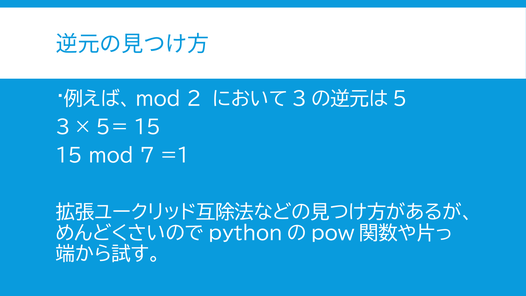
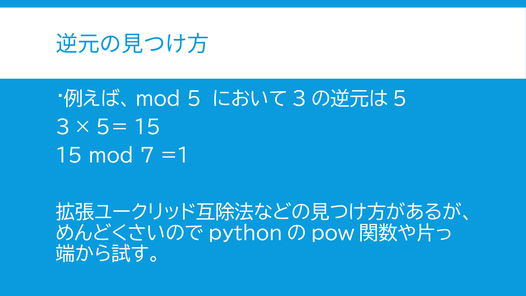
2: 2 -> 5 (194, 99)
